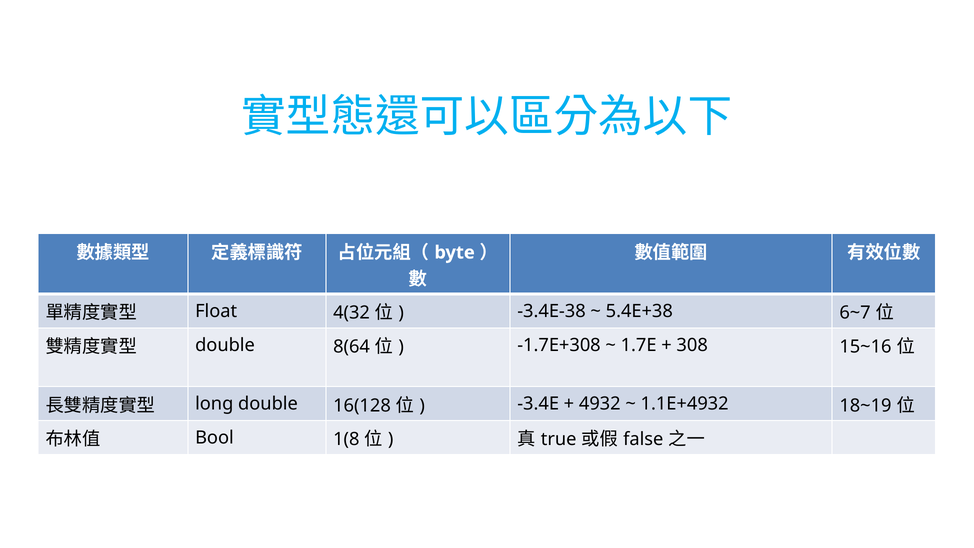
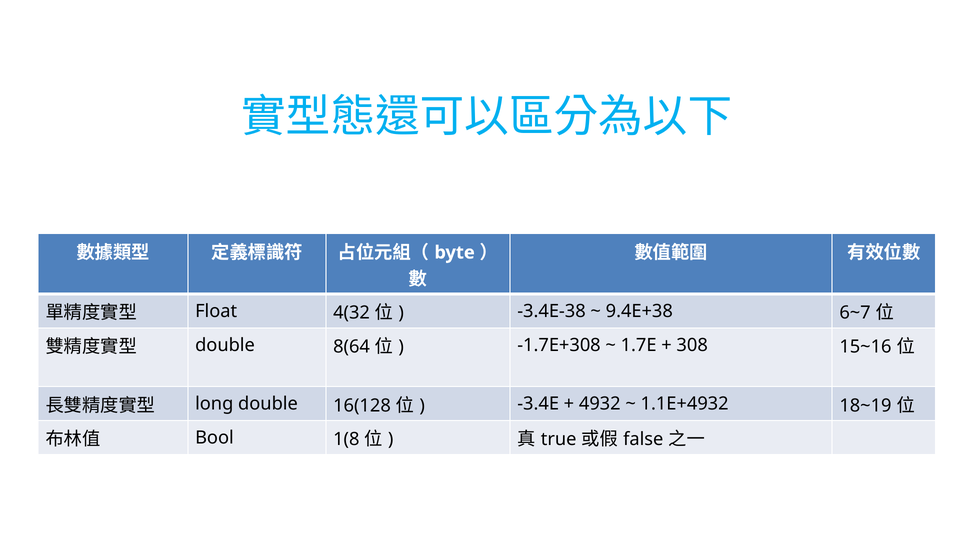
5.4E+38: 5.4E+38 -> 9.4E+38 (639, 311)
